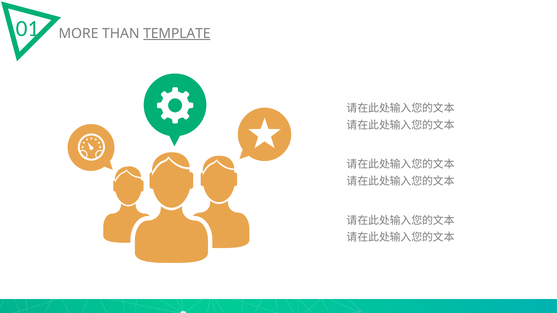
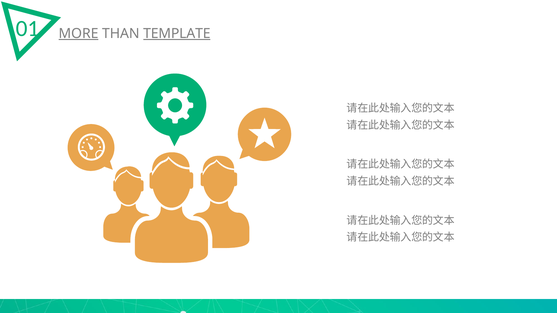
MORE underline: none -> present (78, 34)
